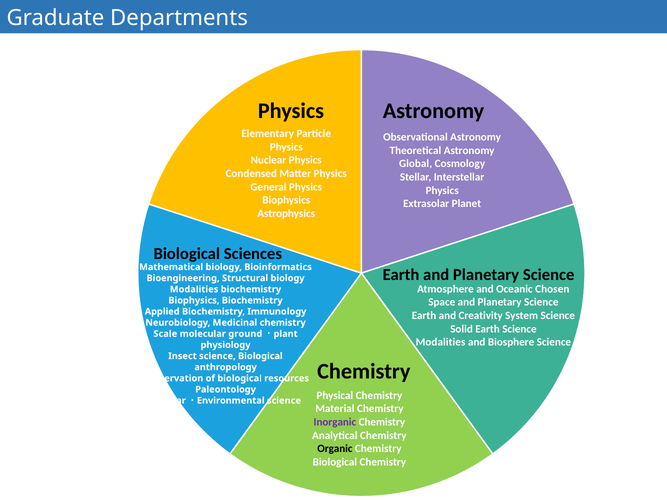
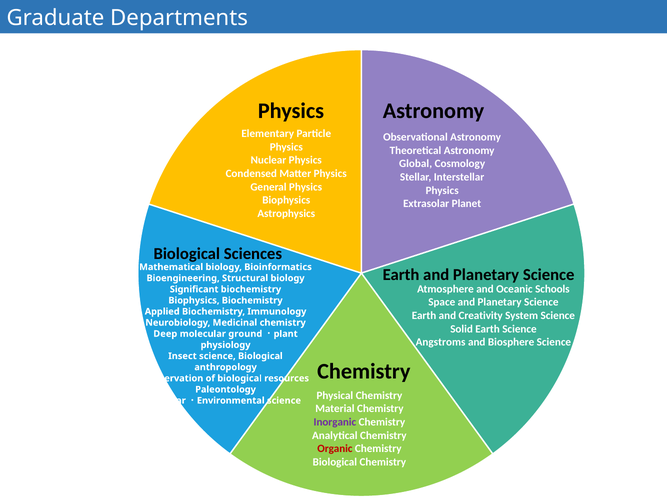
Chosen: Chosen -> Schools (552, 289)
Modalities: Modalities -> Significant (194, 289)
Scale: Scale -> Deep (165, 334)
Modalities: Modalities -> Angstroms (441, 342)
Organic colour: black -> red (335, 449)
